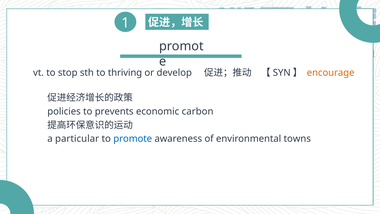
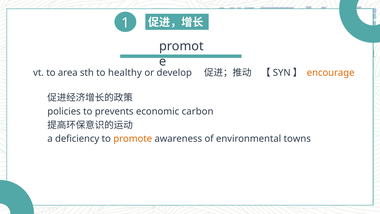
stop: stop -> area (68, 73)
thriving: thriving -> healthy (125, 73)
particular: particular -> deficiency (77, 139)
promote colour: blue -> orange (133, 139)
